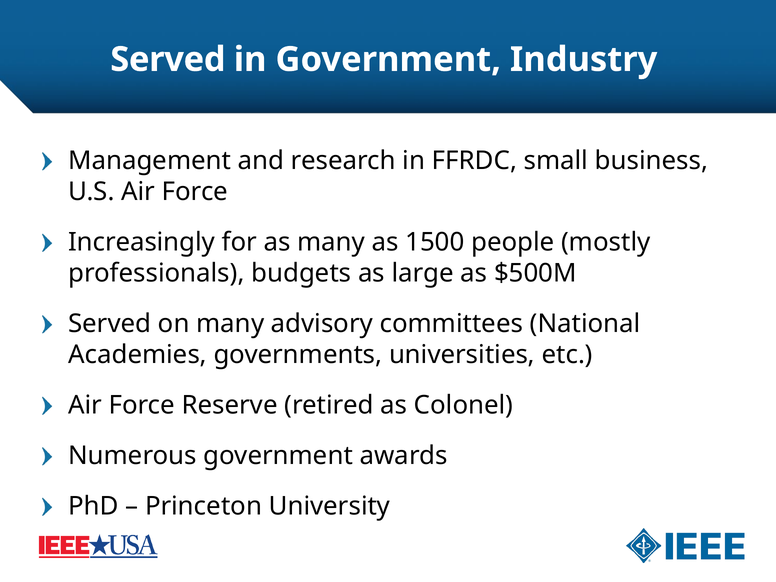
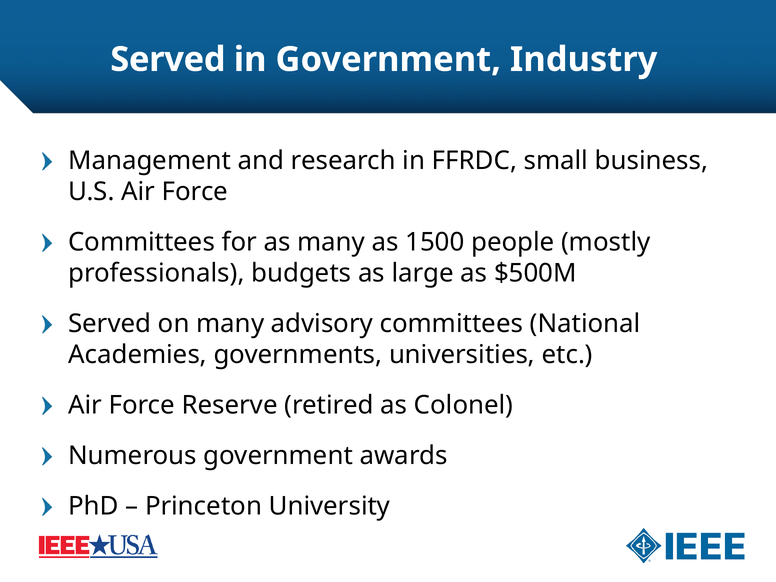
Increasingly: Increasingly -> Committees (142, 242)
